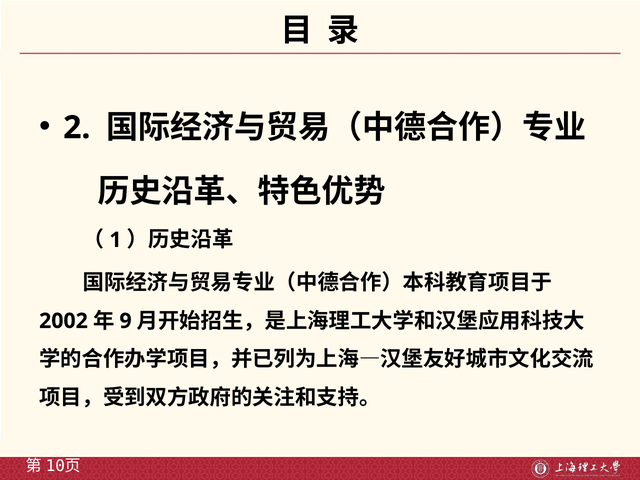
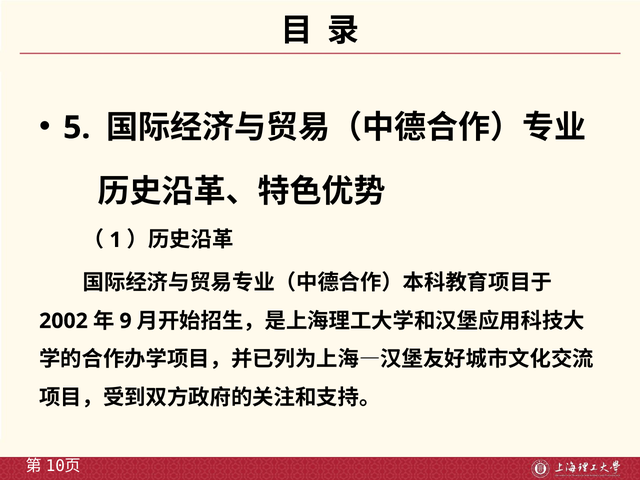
2: 2 -> 5 (77, 128)
